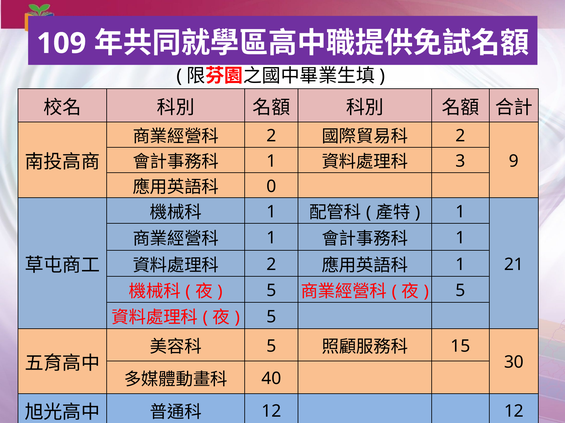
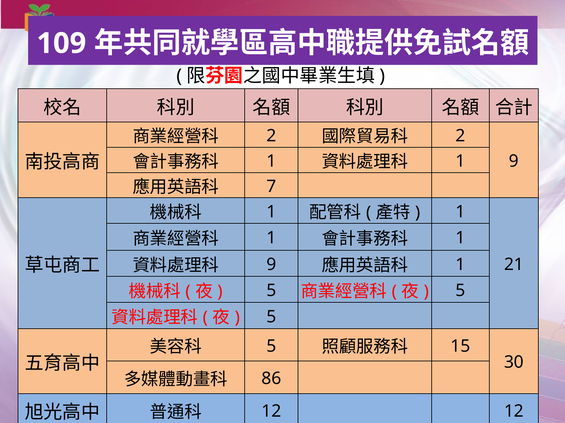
3: 3 -> 1 (461, 161)
0: 0 -> 7 (271, 187)
2: 2 -> 9 (271, 265)
40: 40 -> 86 (271, 379)
